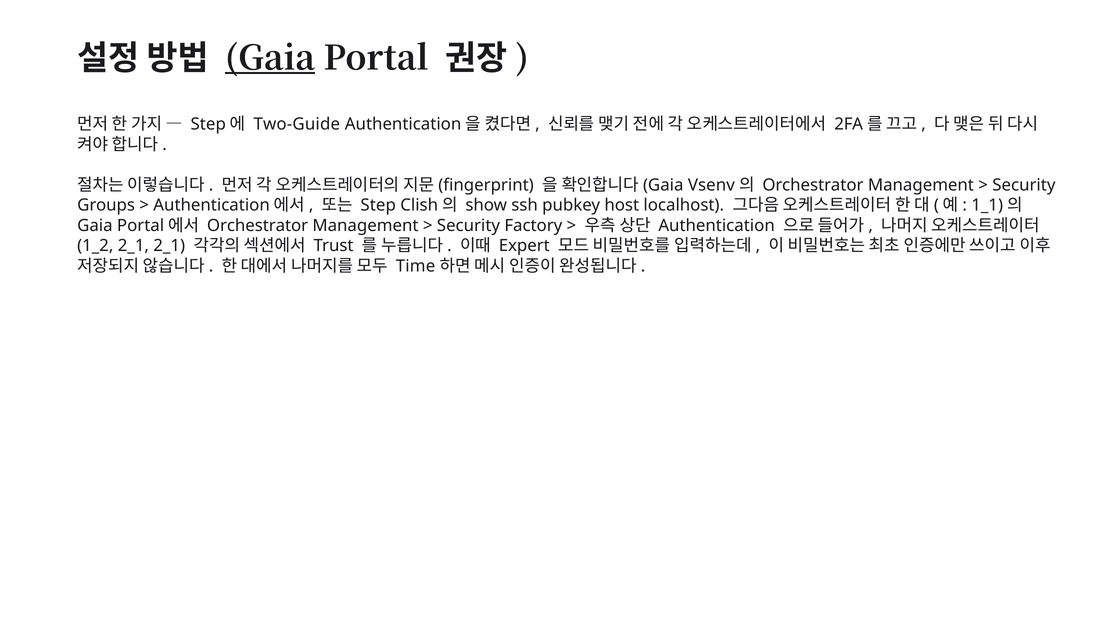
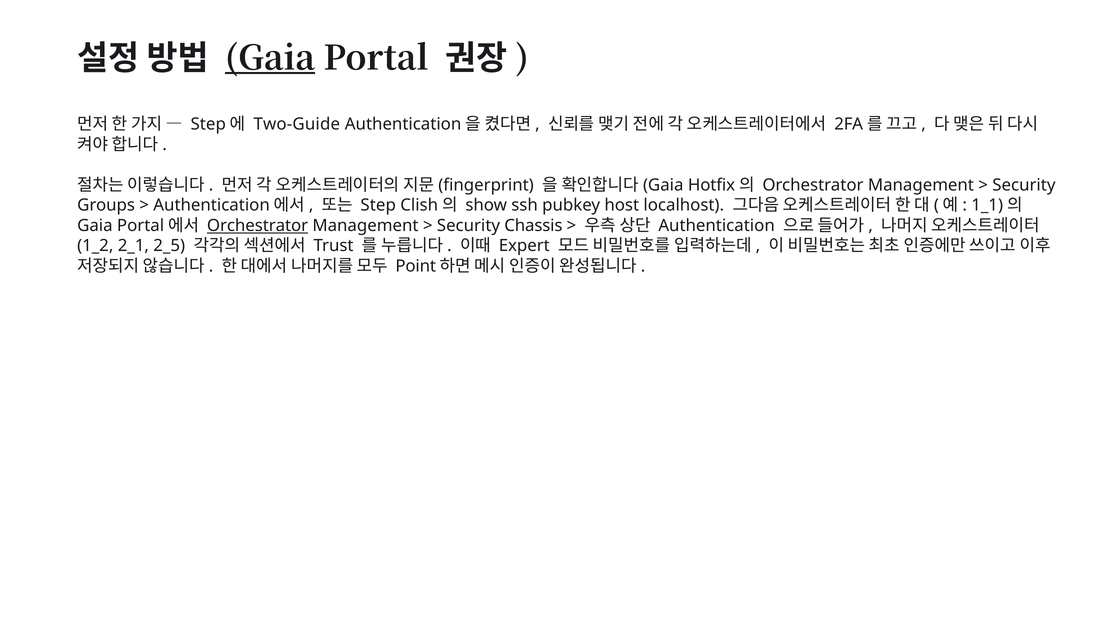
Vsenv: Vsenv -> Hotfix (711, 185)
Orchestrator underline: none -> present (258, 226)
Factory: Factory -> Chassis (533, 226)
2_1 2_1: 2_1 -> 2_5 (169, 246)
Time: Time -> Point (416, 266)
